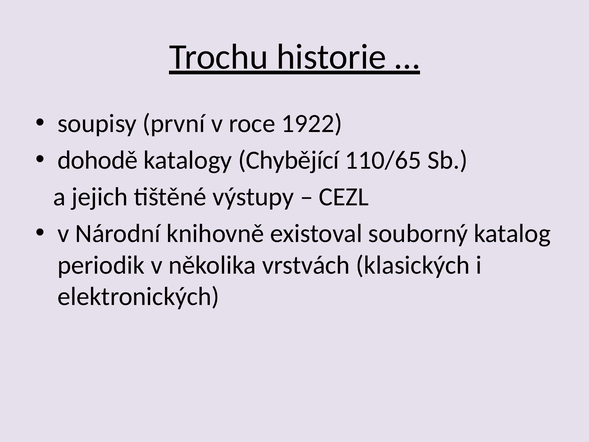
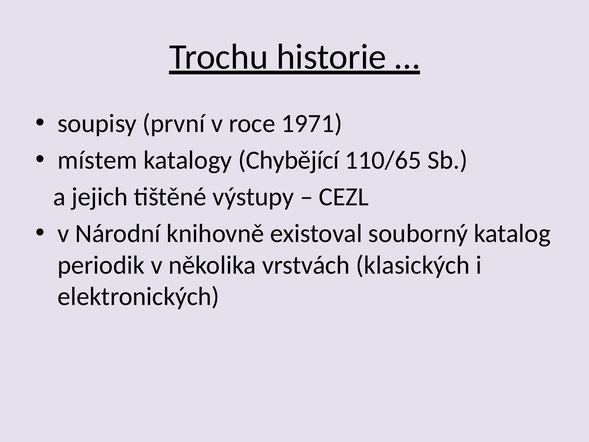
1922: 1922 -> 1971 (312, 124)
dohodě: dohodě -> místem (97, 160)
